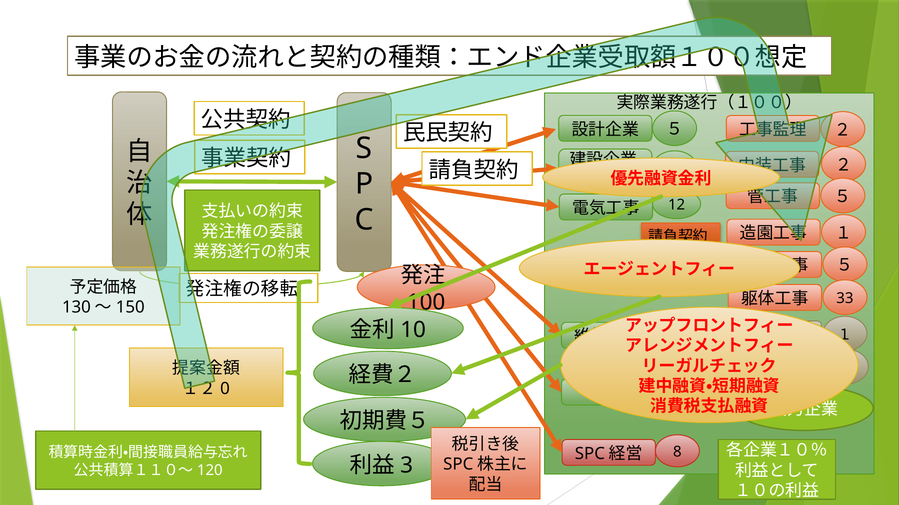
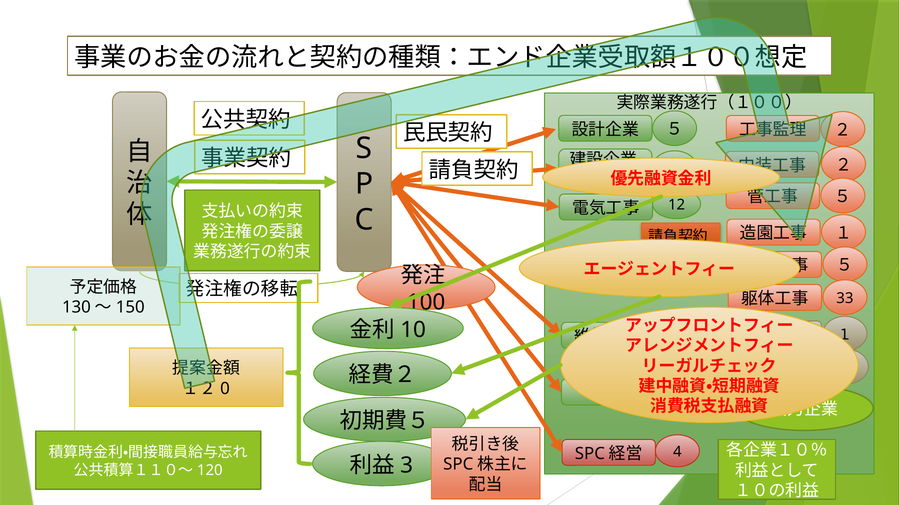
8: 8 -> 4 (677, 452)
